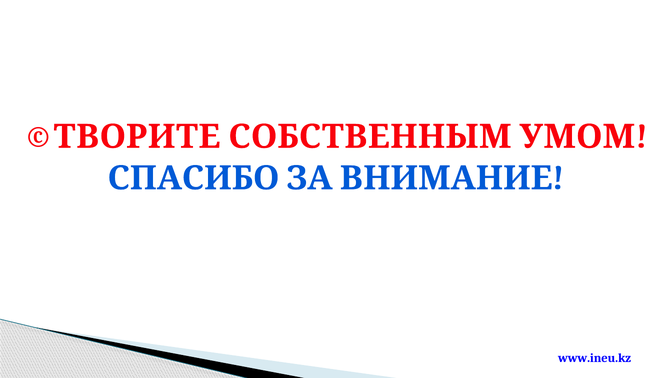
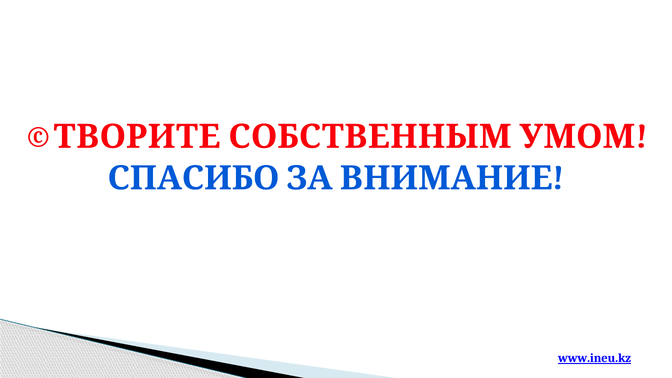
www.ineu.kz underline: none -> present (595, 358)
